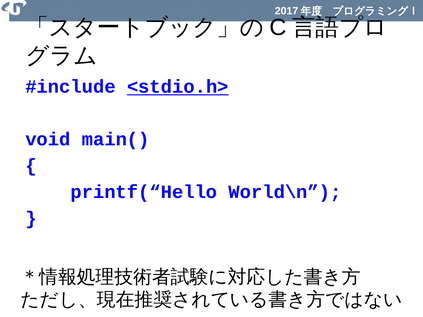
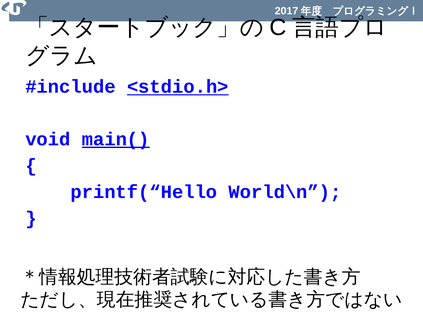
main( underline: none -> present (116, 139)
